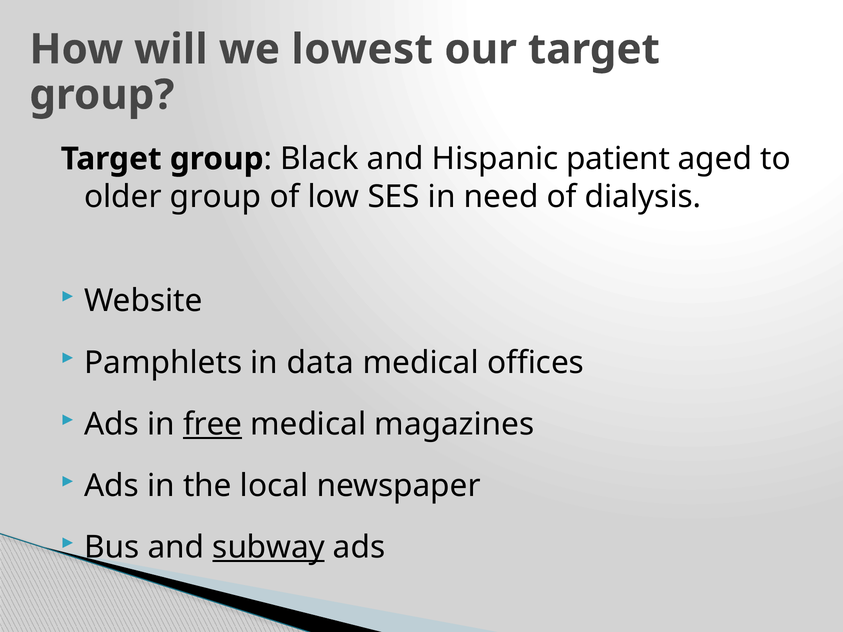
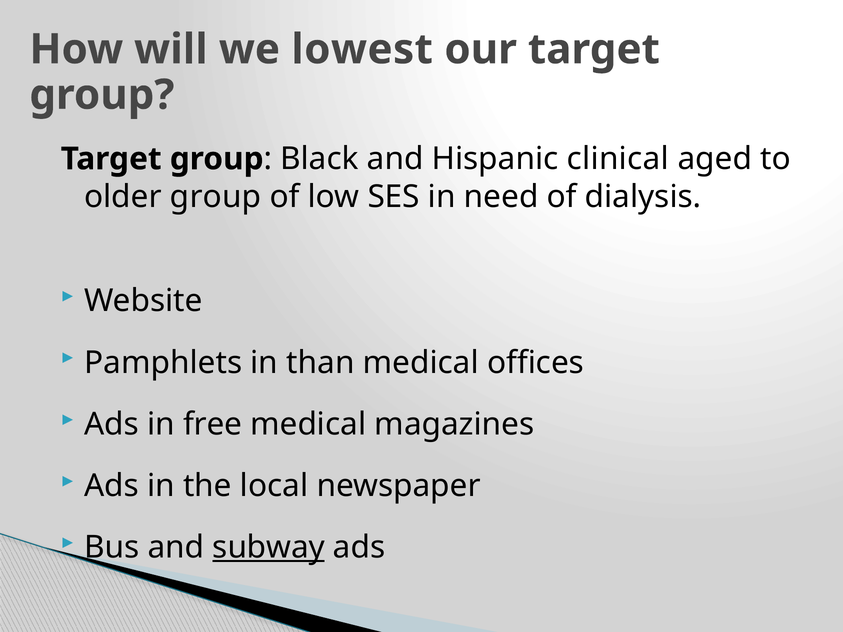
patient: patient -> clinical (618, 159)
data: data -> than (320, 363)
free underline: present -> none (213, 424)
